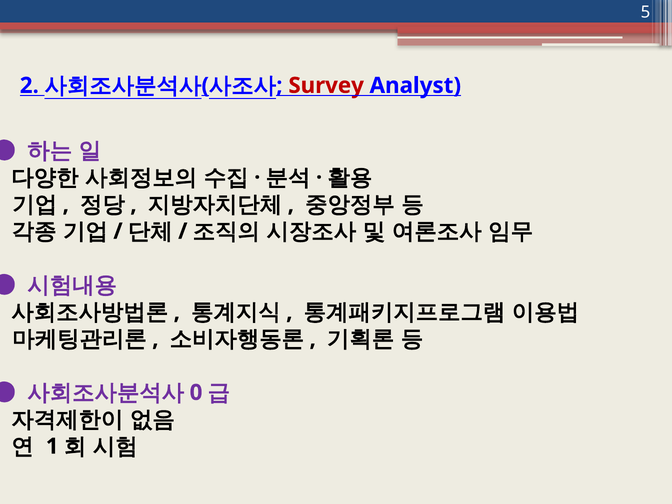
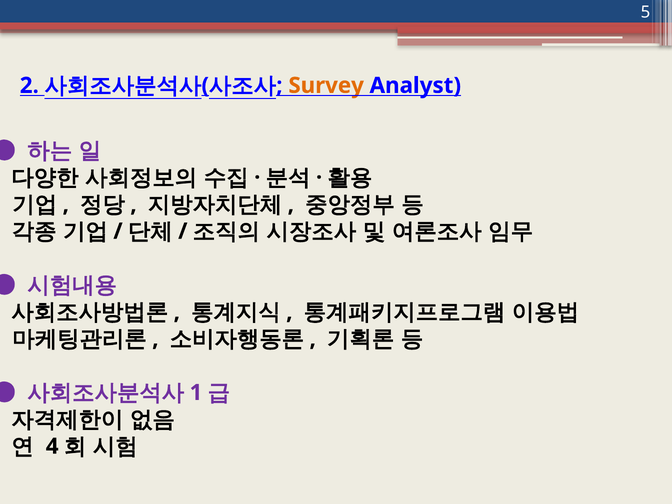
Survey colour: red -> orange (326, 85)
0: 0 -> 1 (196, 393)
1: 1 -> 4 (52, 446)
